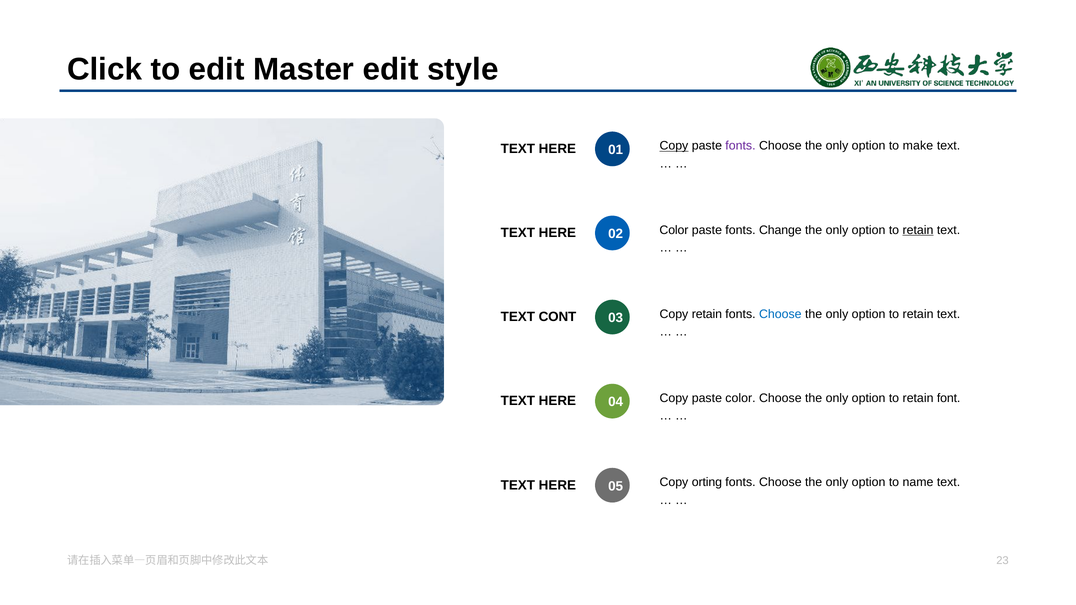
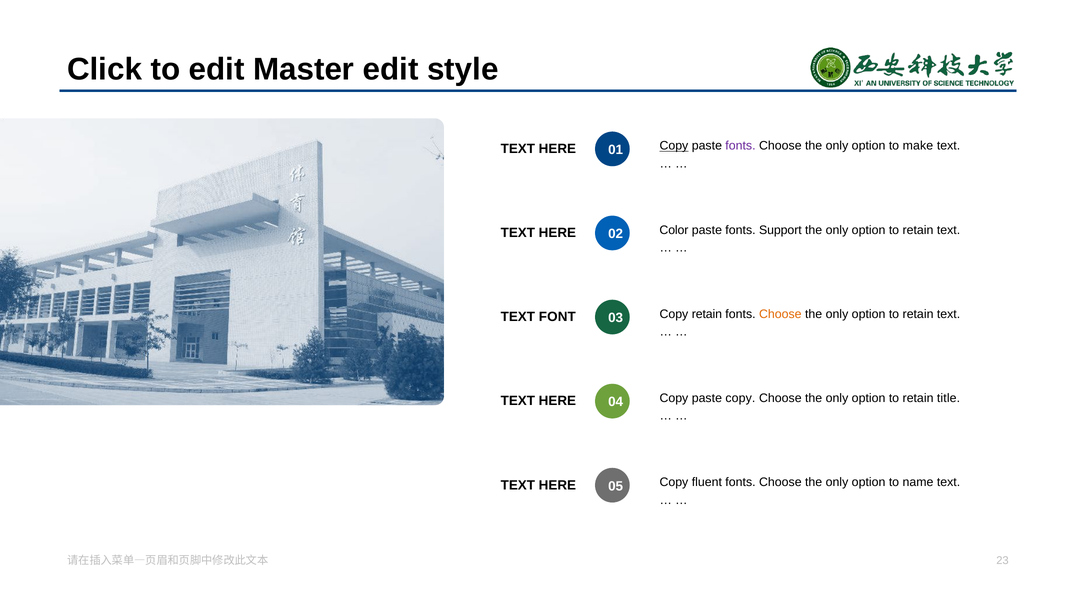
Change: Change -> Support (780, 230)
retain underline: present -> none (918, 230)
CONT: CONT -> FONT (557, 317)
Choose colour: blue -> orange (780, 314)
paste color: color -> copy (740, 398)
font: font -> title (949, 398)
orting: orting -> fluent (707, 482)
